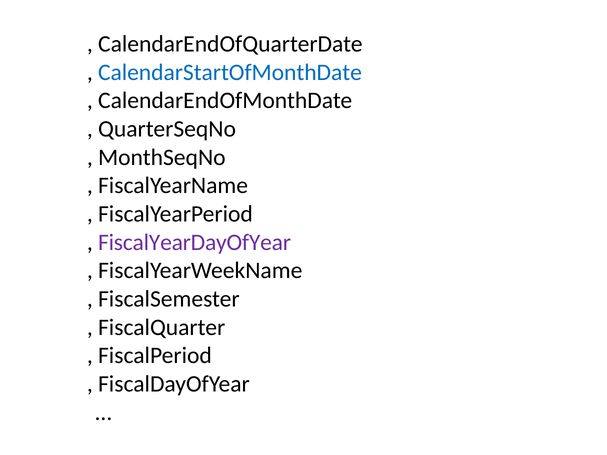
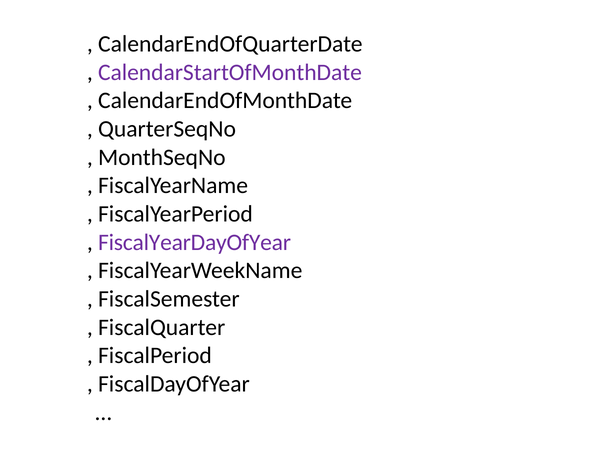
CalendarStartOfMonthDate colour: blue -> purple (230, 72)
